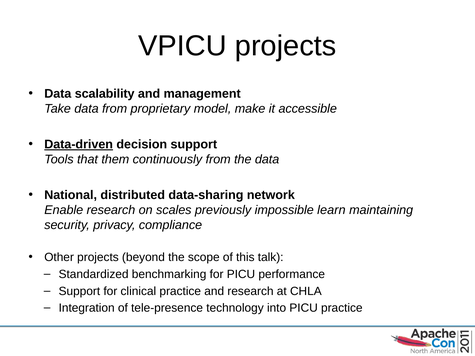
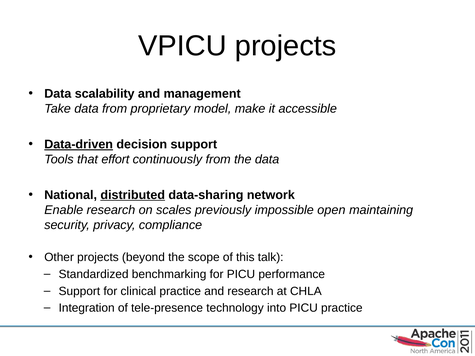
them: them -> effort (115, 160)
distributed underline: none -> present (133, 195)
learn: learn -> open (331, 210)
